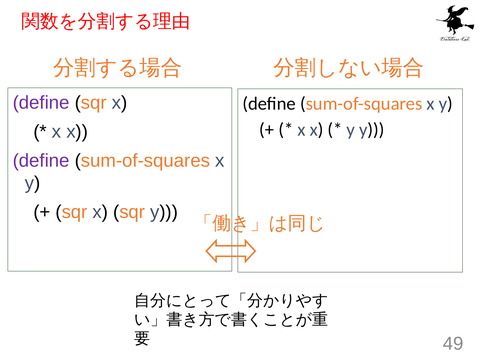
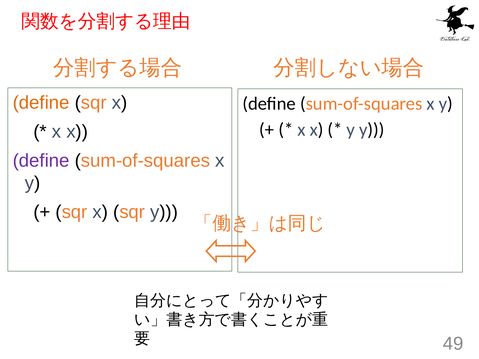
define colour: purple -> orange (41, 103)
